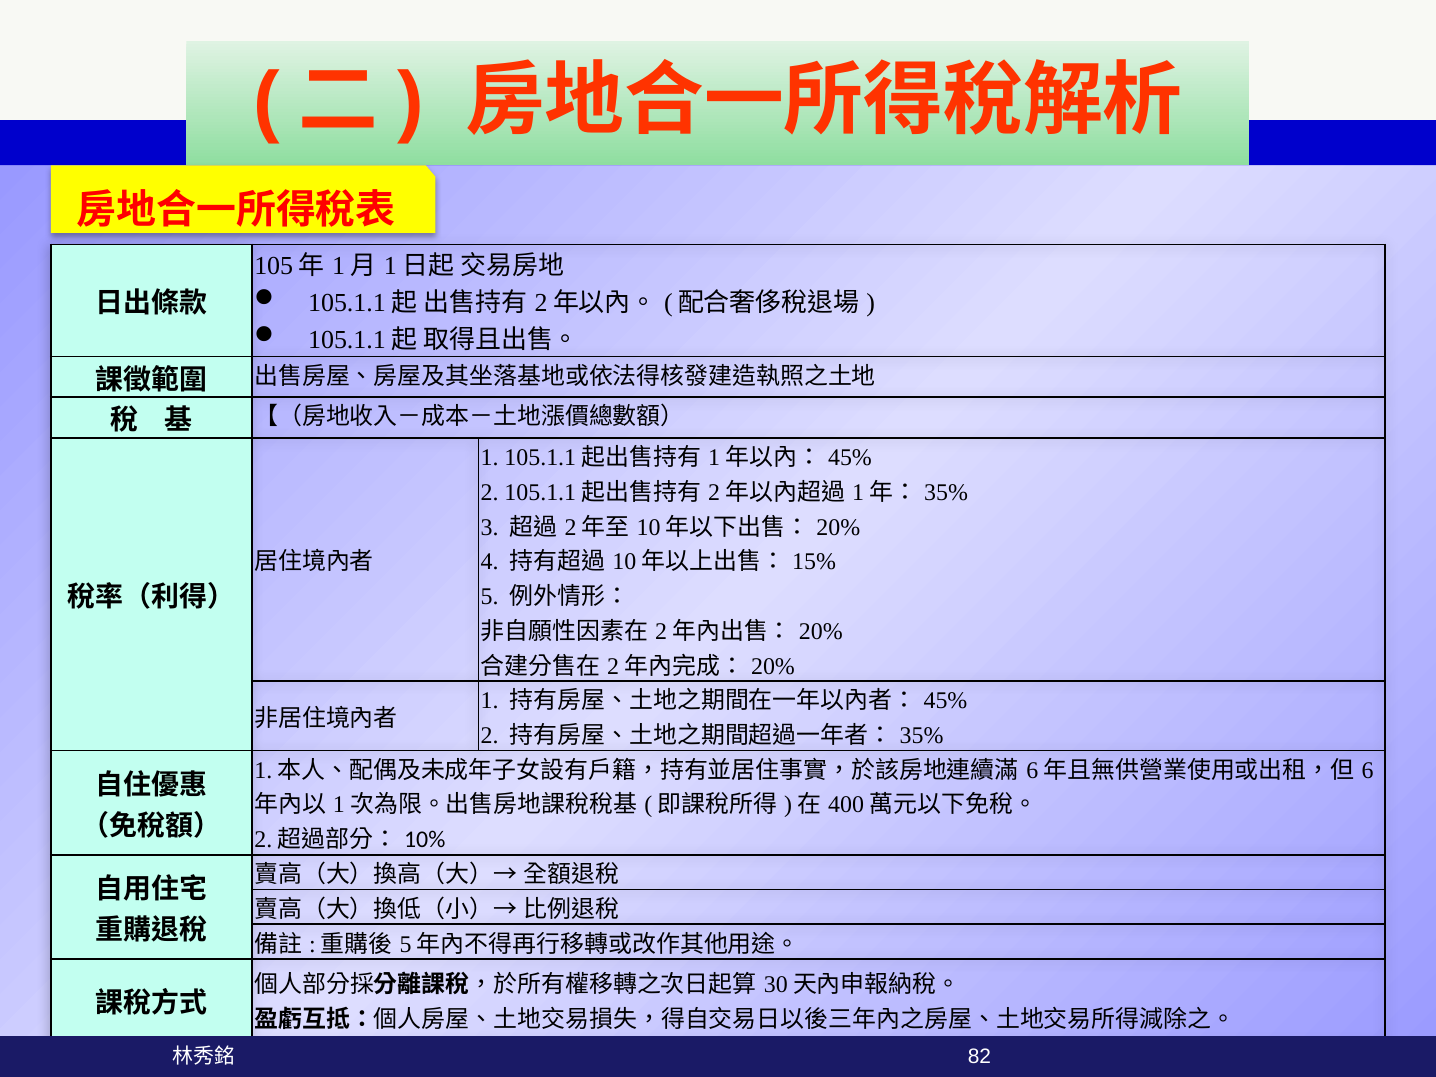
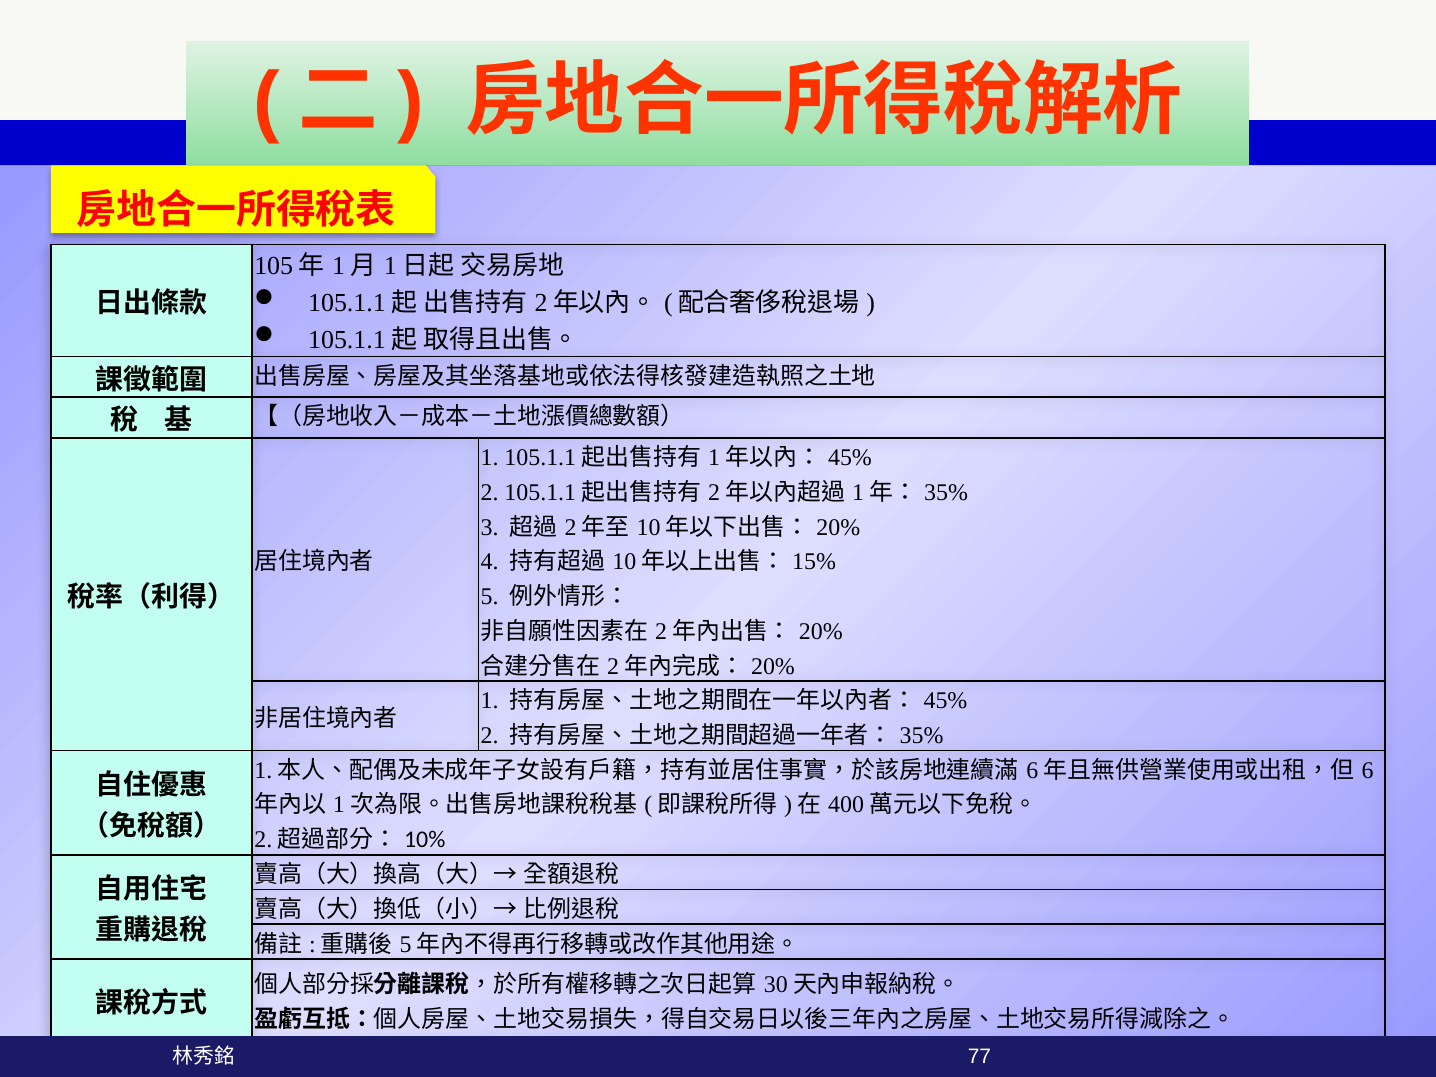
82: 82 -> 77 (980, 1057)
